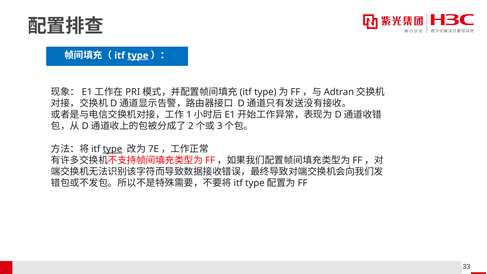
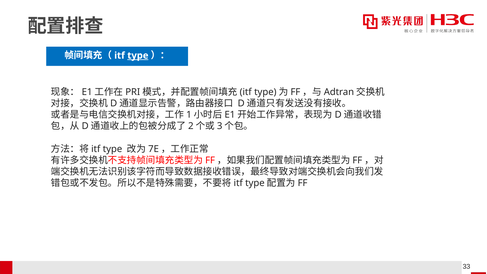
type underline: present -> none (112, 149)
